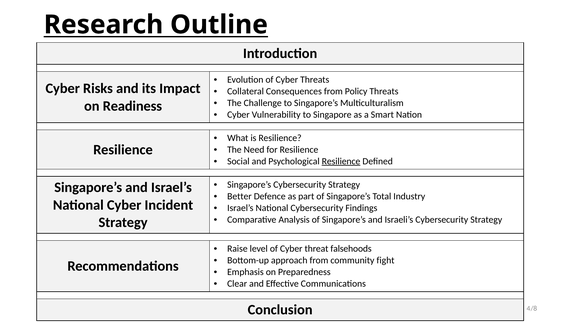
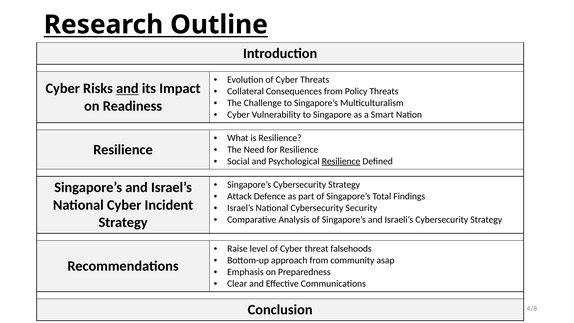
and underline: none -> present (127, 88)
Better: Better -> Attack (240, 196)
Industry: Industry -> Findings (409, 196)
Findings: Findings -> Security (361, 208)
fight: fight -> asap (386, 260)
